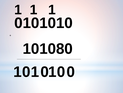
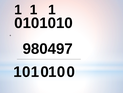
101080: 101080 -> 980497 (48, 48)
